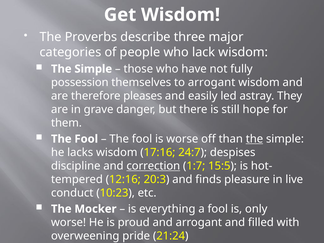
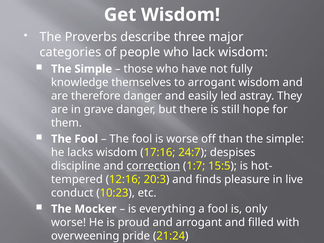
possession: possession -> knowledge (80, 82)
therefore pleases: pleases -> danger (143, 96)
the underline: present -> none (254, 139)
